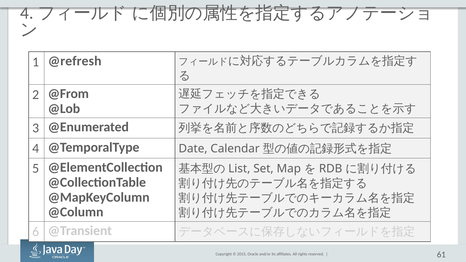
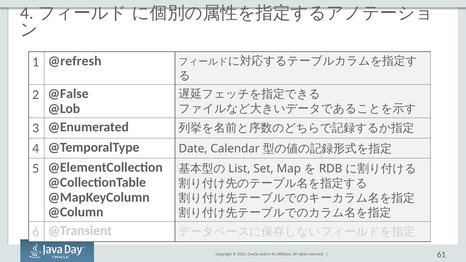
@From: @From -> @False (68, 94)
